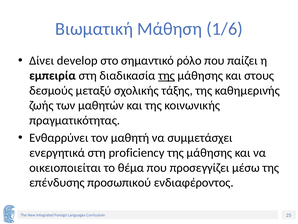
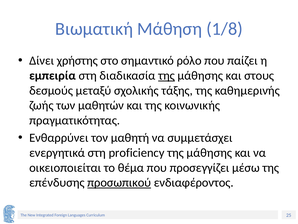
1/6: 1/6 -> 1/8 (225, 29)
develop: develop -> χρήστης (77, 61)
προσωπικού underline: none -> present (119, 182)
